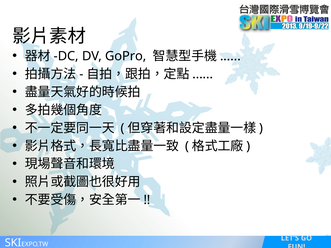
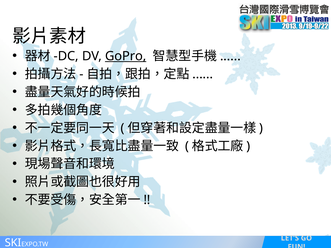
GoPro underline: none -> present (126, 56)
